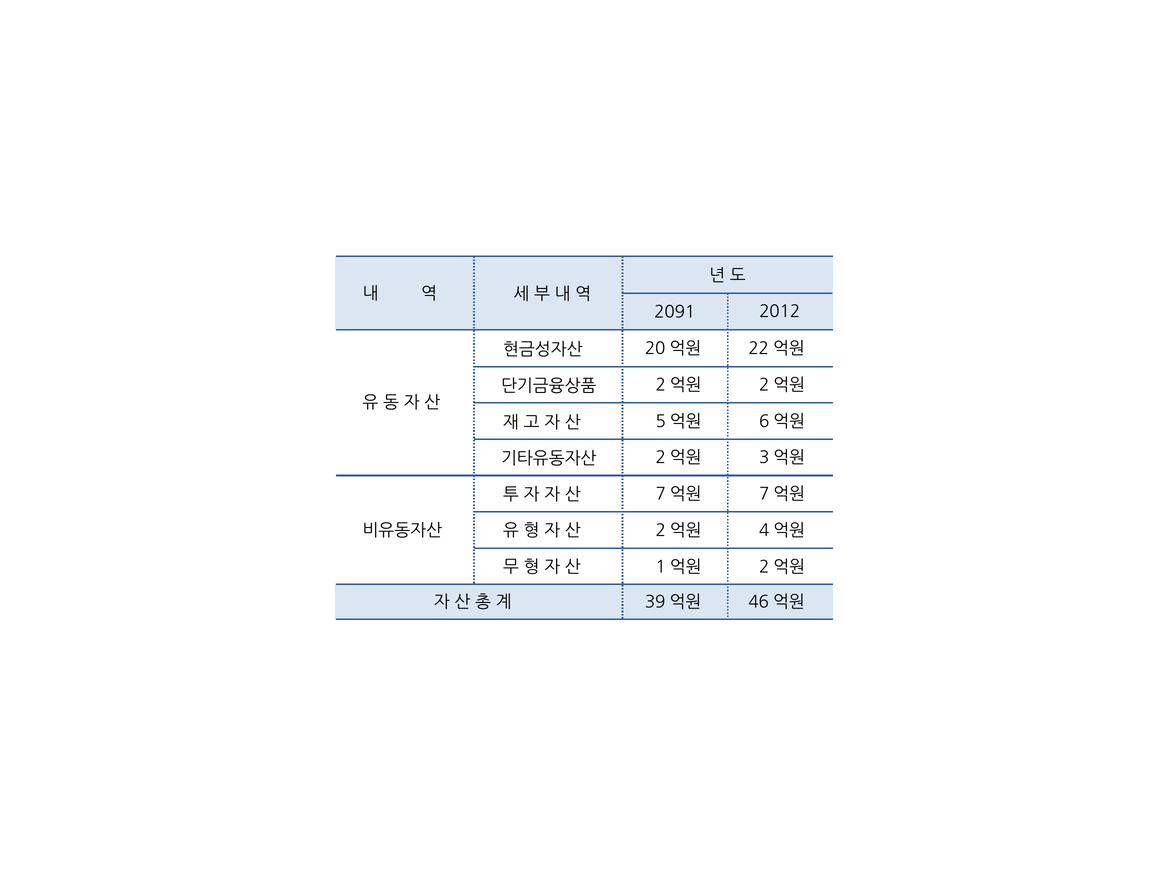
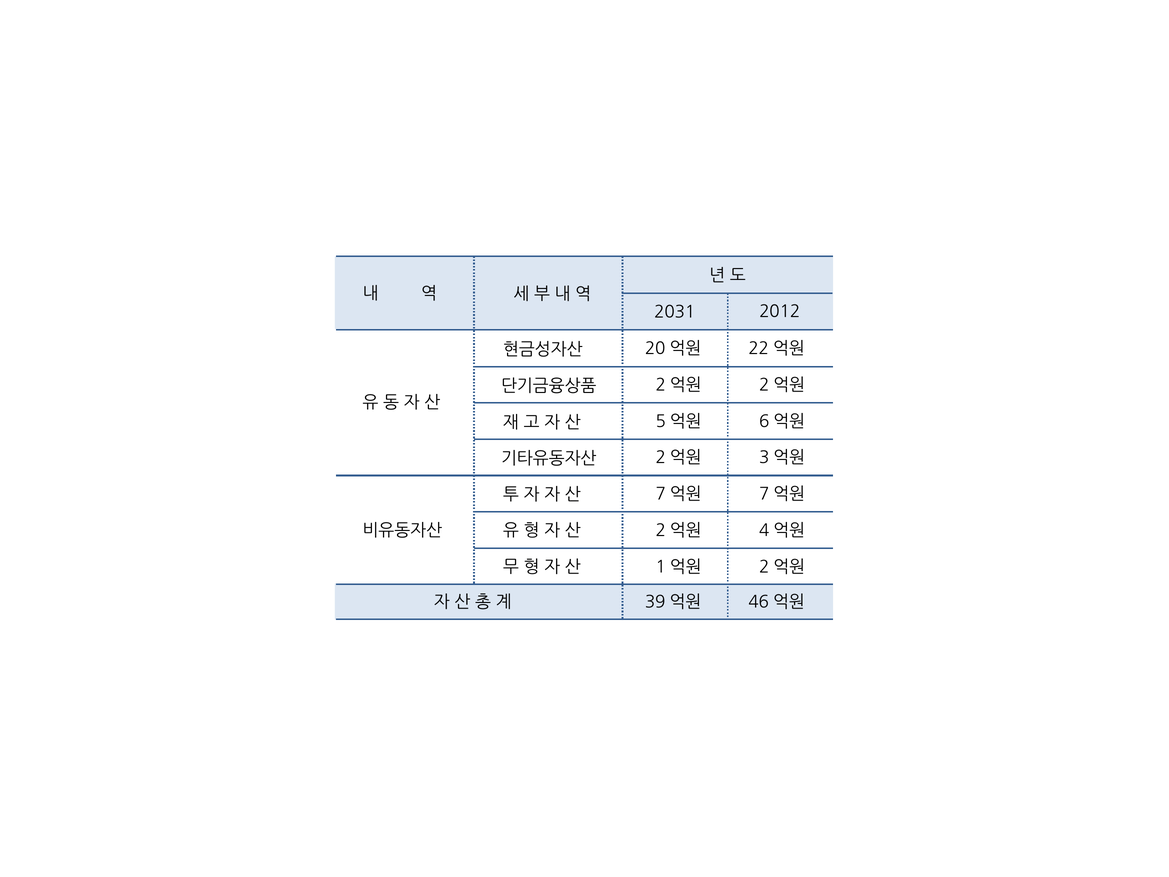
2091: 2091 -> 2031 (675, 312)
